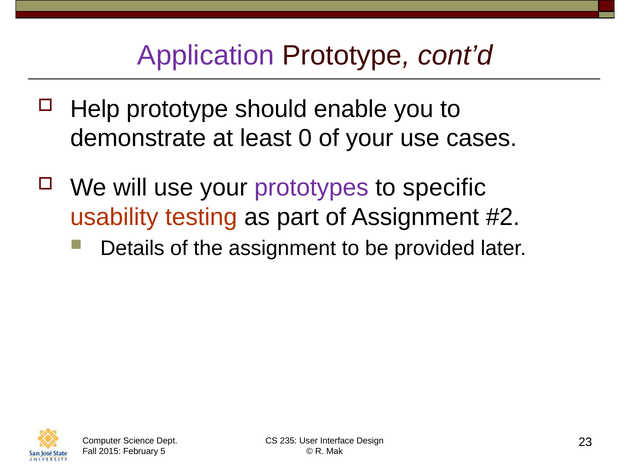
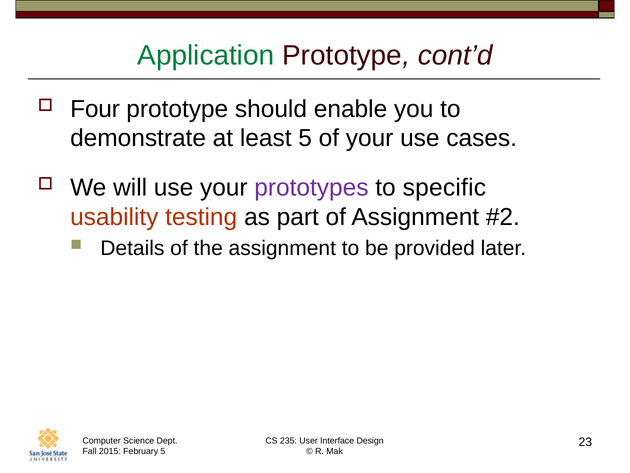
Application colour: purple -> green (206, 55)
Help: Help -> Four (95, 109)
least 0: 0 -> 5 (305, 138)
